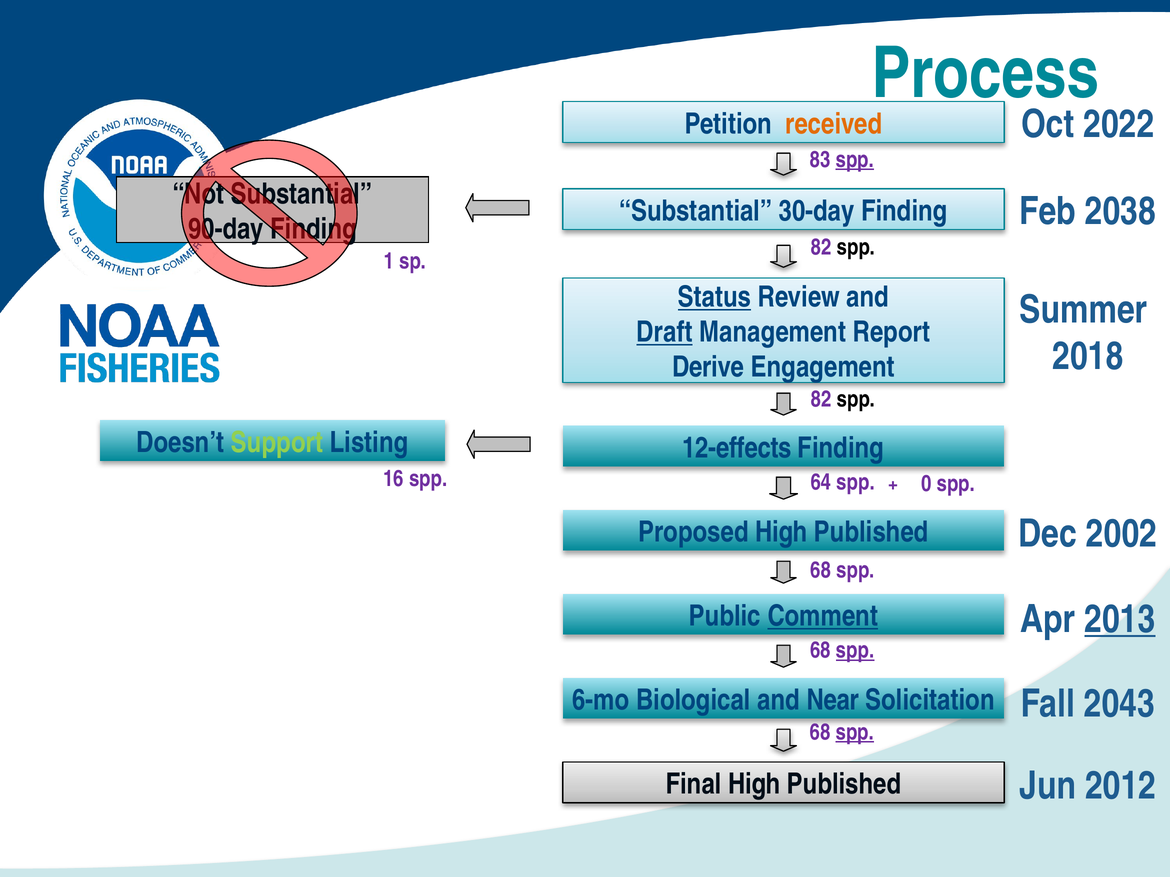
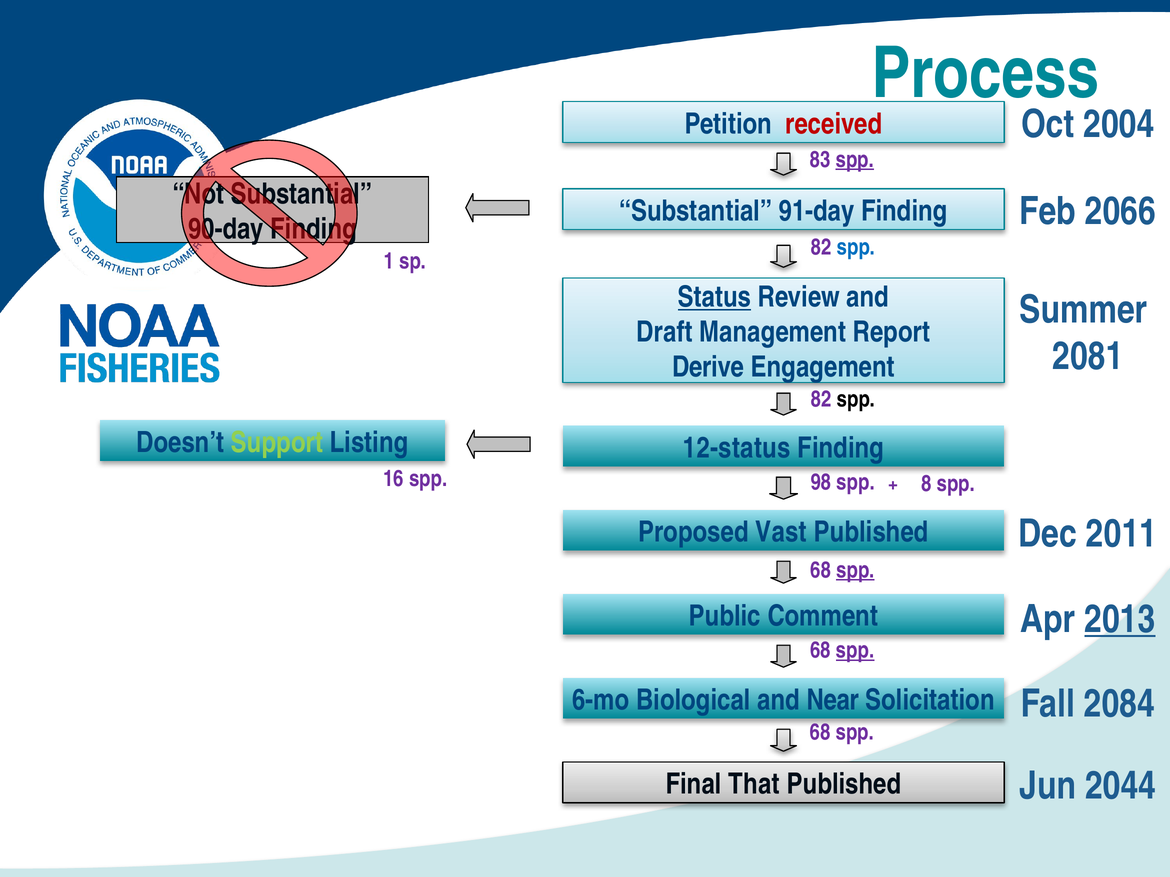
2022: 2022 -> 2004 (1119, 124)
received colour: orange -> red (834, 124)
2038: 2038 -> 2066 (1120, 212)
30-day: 30-day -> 91-day (817, 211)
spp colour: black -> blue (856, 247)
Draft underline: present -> none (665, 332)
2018: 2018 -> 2081 (1088, 357)
12-effects: 12-effects -> 12-status (737, 448)
64: 64 -> 98 (821, 483)
0: 0 -> 8 (926, 484)
2002: 2002 -> 2011 (1122, 534)
Proposed High: High -> Vast (781, 533)
spp underline: none -> present (855, 570)
Comment underline: present -> none (823, 617)
2043: 2043 -> 2084 (1119, 704)
spp underline: present -> none (855, 733)
2012: 2012 -> 2044 (1121, 786)
Final High: High -> That (754, 785)
